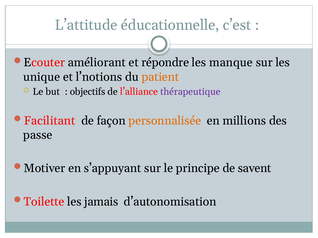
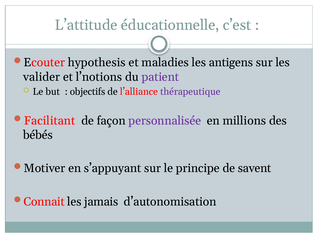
améliorant: améliorant -> hypothesis (97, 63)
répondre: répondre -> maladies (165, 63)
manque: manque -> antigens (231, 63)
unique: unique -> valider (42, 77)
patient colour: orange -> purple (160, 77)
personnalisée colour: orange -> purple (165, 121)
passe: passe -> bébés (38, 135)
Toilette: Toilette -> Connait (44, 202)
